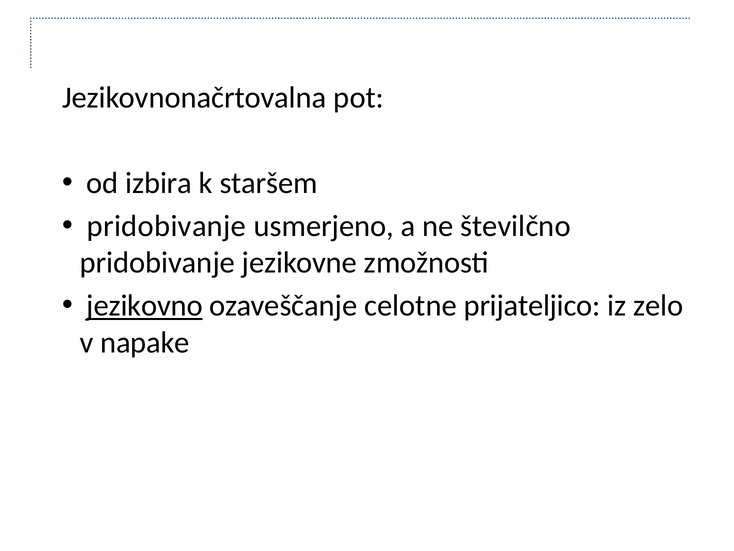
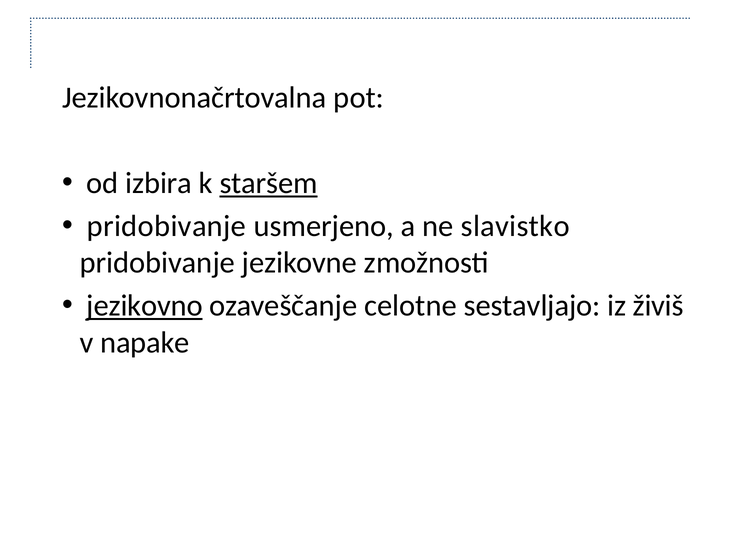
staršem underline: none -> present (269, 183)
številčno: številčno -> slavistko (515, 226)
prijateljico: prijateljico -> sestavljajo (532, 305)
zelo: zelo -> živiš (658, 305)
